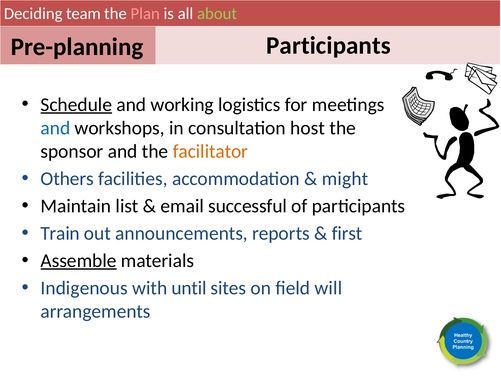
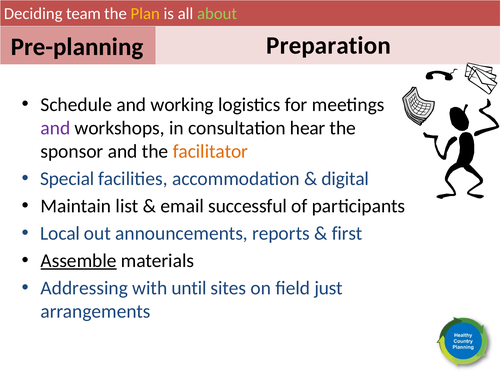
Plan colour: pink -> yellow (145, 14)
Pre-planning Participants: Participants -> Preparation (329, 46)
Schedule underline: present -> none (76, 104)
and colour: blue -> purple (55, 128)
host: host -> hear (308, 128)
Others: Others -> Special (67, 179)
might: might -> digital (345, 179)
Train: Train -> Local (60, 233)
Indigenous: Indigenous -> Addressing (84, 288)
will: will -> just (329, 288)
